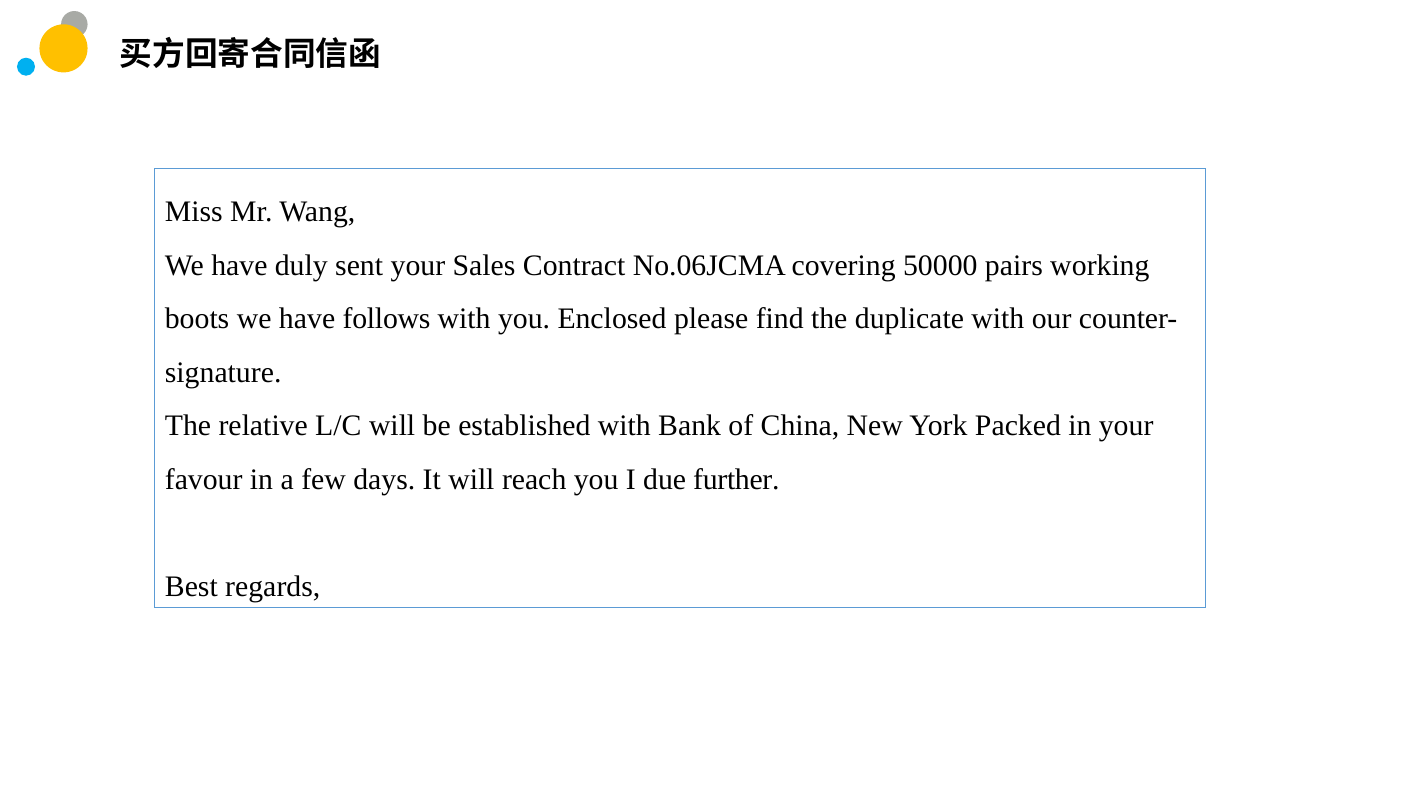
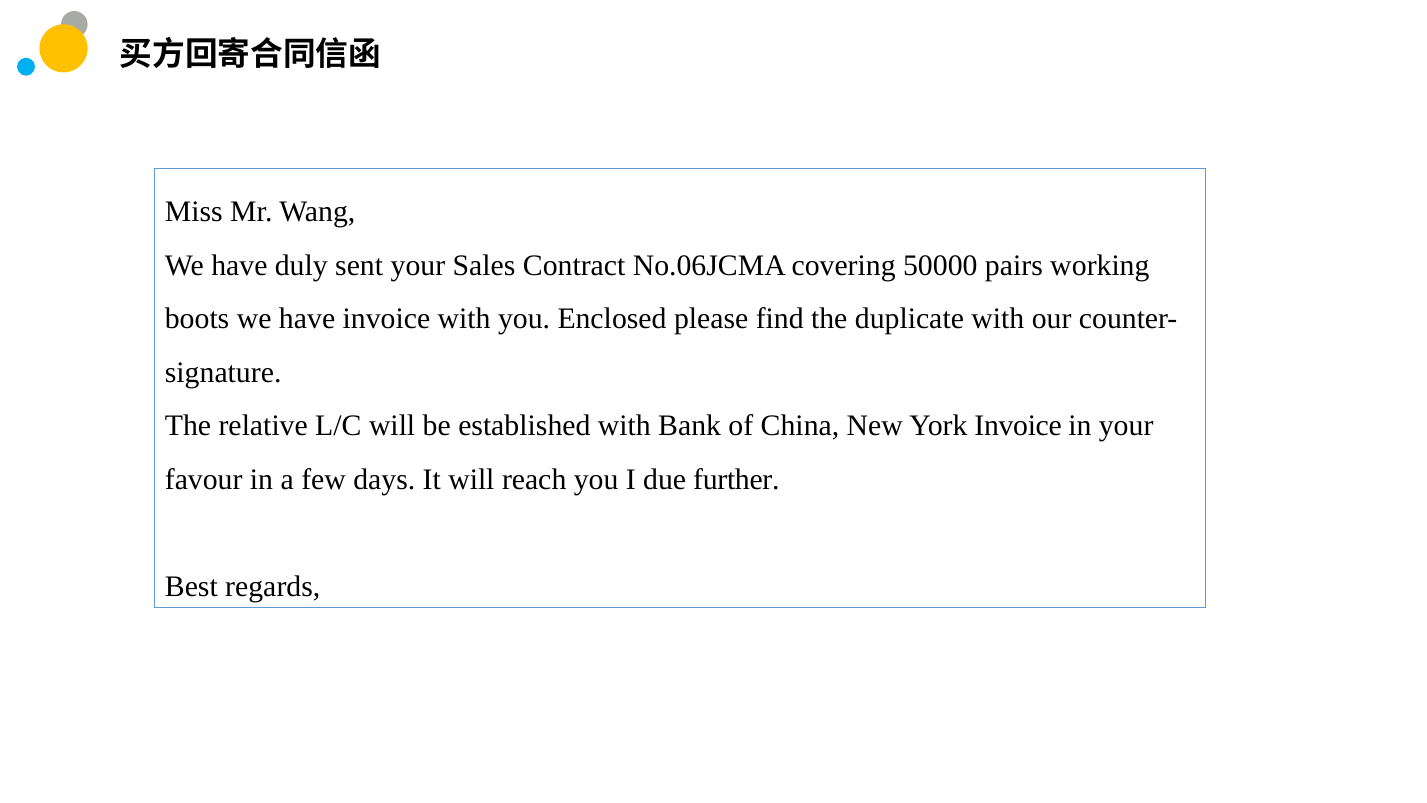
have follows: follows -> invoice (386, 319)
York Packed: Packed -> Invoice (1018, 426)
